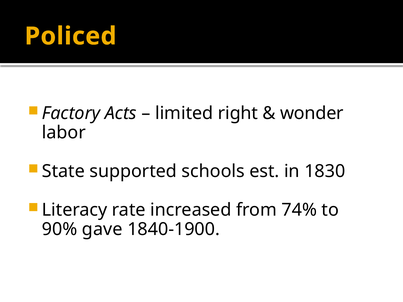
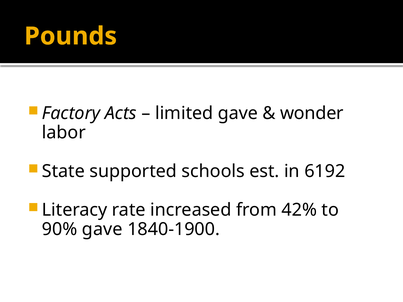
Policed: Policed -> Pounds (71, 36)
limited right: right -> gave (238, 113)
1830: 1830 -> 6192 (325, 171)
74%: 74% -> 42% (299, 210)
